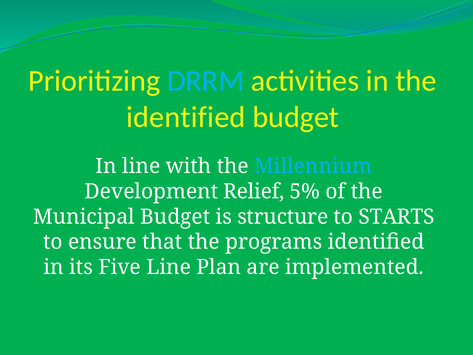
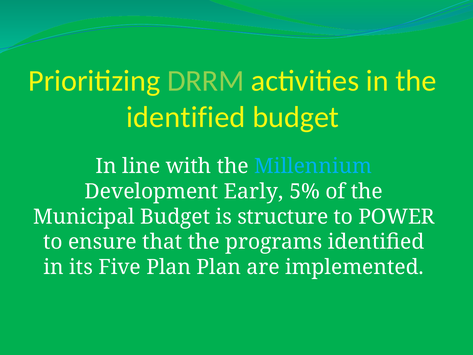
DRRM colour: light blue -> light green (206, 81)
Relief: Relief -> Early (254, 191)
STARTS: STARTS -> POWER (397, 217)
Five Line: Line -> Plan (169, 267)
